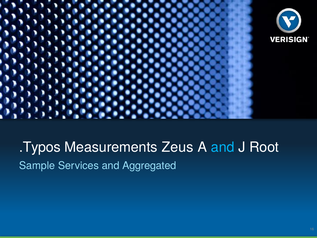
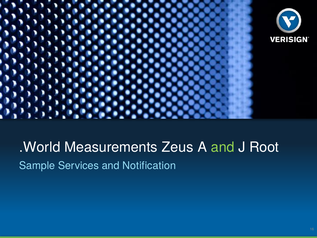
.Typos: .Typos -> .World (40, 147)
and colour: light blue -> light green (223, 147)
Aggregated: Aggregated -> Notification (149, 165)
